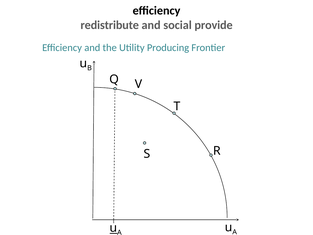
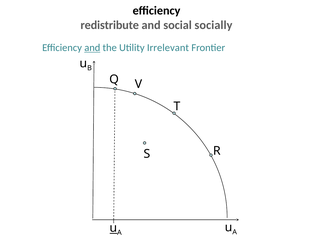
provide: provide -> socially (213, 25)
and underline: none -> present (92, 48)
Producing: Producing -> Irrelevant (168, 48)
